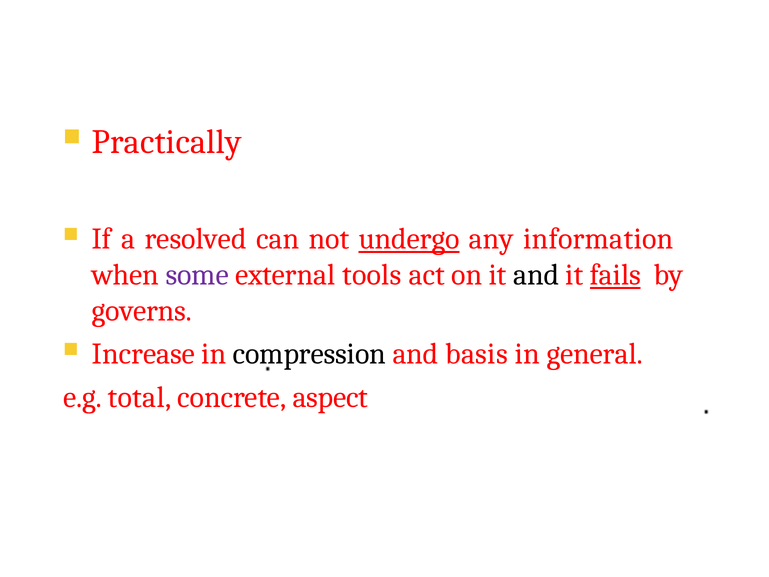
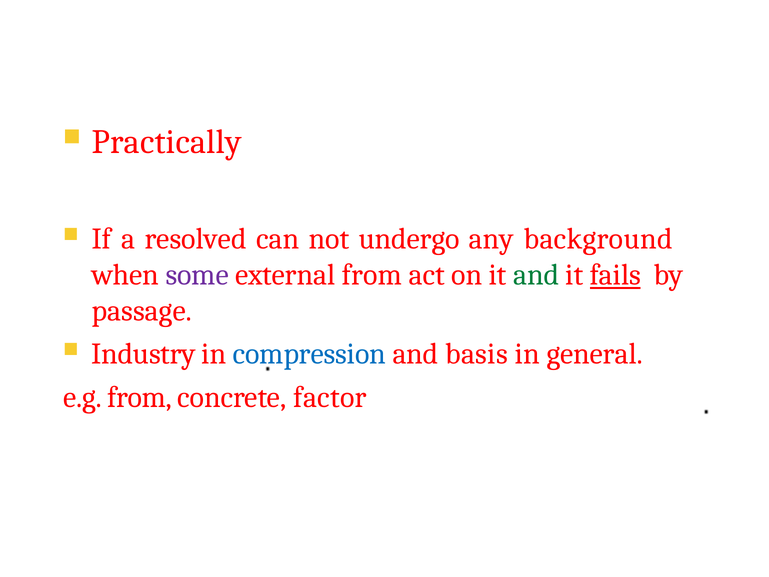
undergo underline: present -> none (409, 239)
information: information -> background (598, 239)
external tools: tools -> from (372, 275)
and colour: black -> green (536, 275)
governs: governs -> passage (142, 311)
Increase: Increase -> Industry (144, 354)
compression colour: black -> blue (309, 354)
e.g total: total -> from (140, 397)
aspect: aspect -> factor (330, 397)
